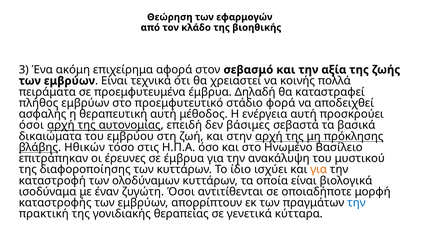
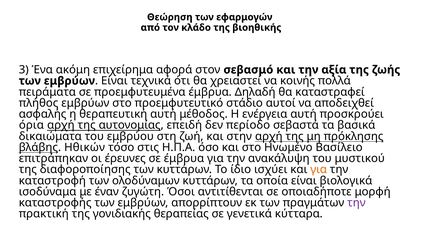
φορά: φορά -> αυτοί (281, 103)
όσοι: όσοι -> όρια (31, 125)
βάσιμες: βάσιμες -> περίοδο (248, 125)
την colour: blue -> purple (356, 203)
